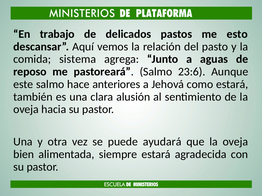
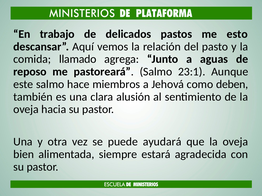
sistema: sistema -> llamado (78, 59)
23:6: 23:6 -> 23:1 (192, 72)
anteriores: anteriores -> miembros (116, 84)
como estará: estará -> deben (232, 84)
